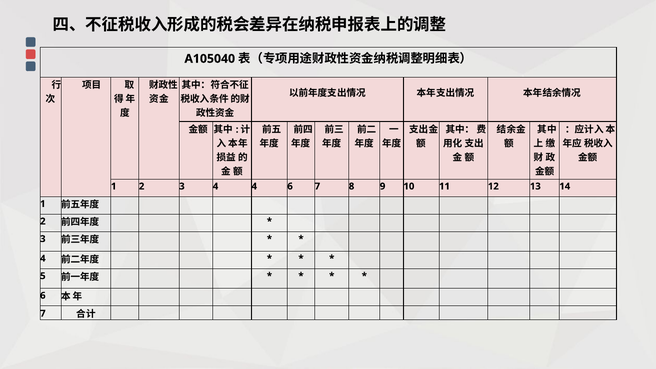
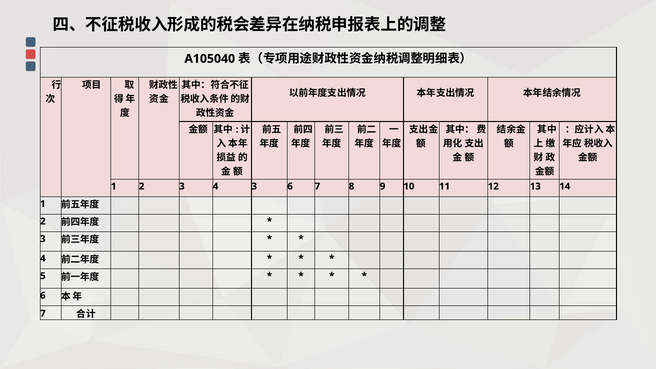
4 4: 4 -> 3 (254, 186)
